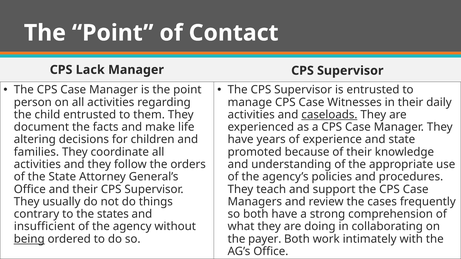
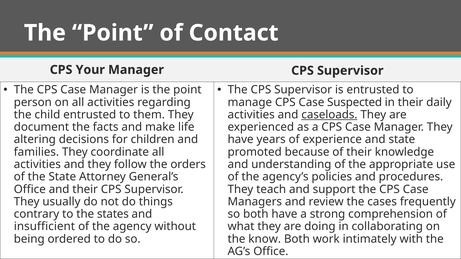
Lack: Lack -> Your (90, 70)
Witnesses: Witnesses -> Suspected (355, 102)
being underline: present -> none (29, 239)
payer: payer -> know (265, 239)
